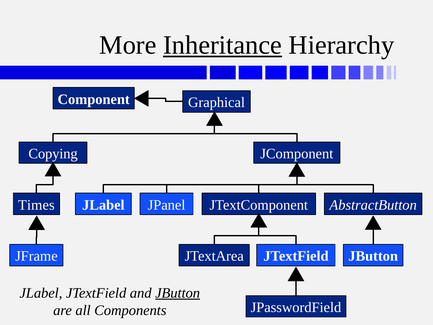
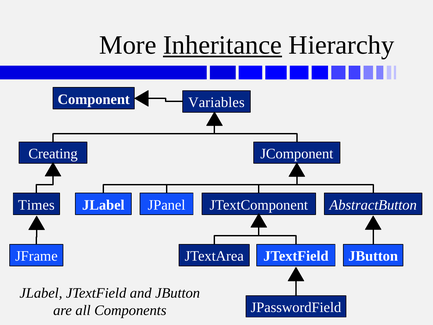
Graphical: Graphical -> Variables (216, 102)
Copying: Copying -> Creating (53, 154)
JButton underline: present -> none (178, 293)
